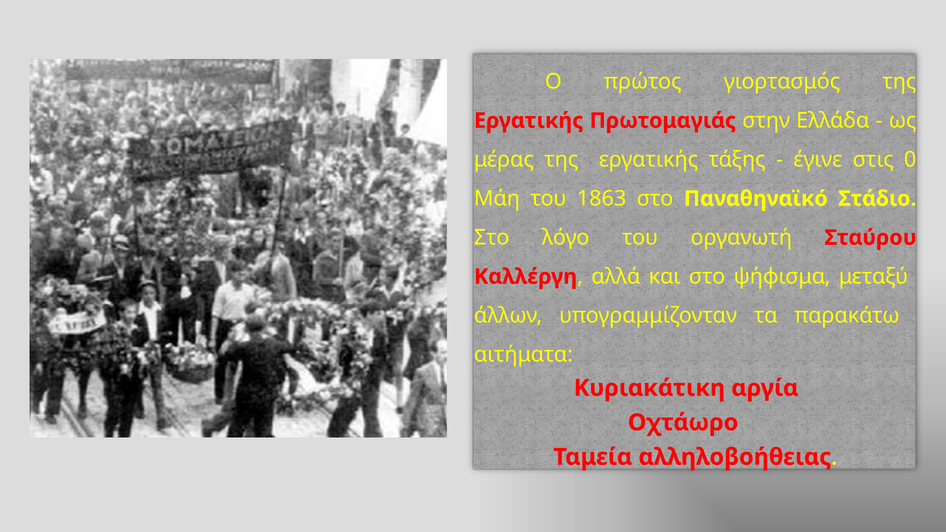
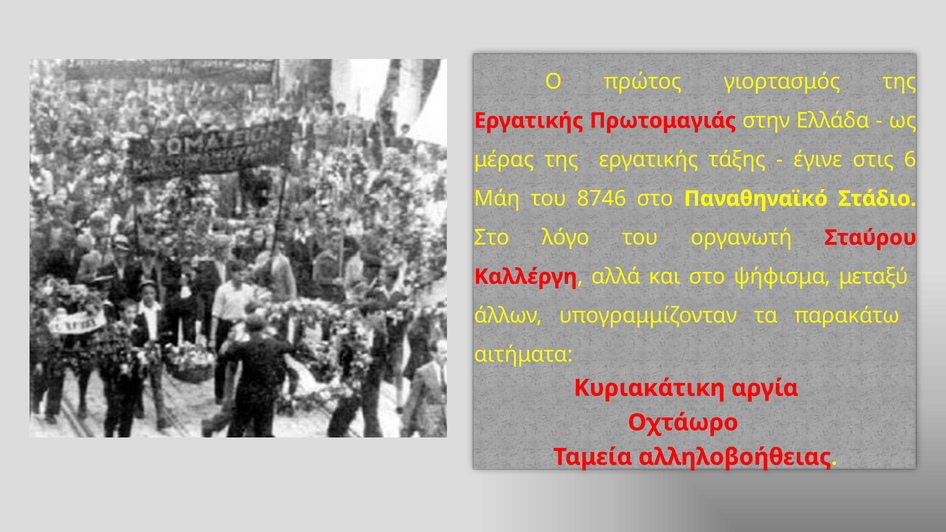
0: 0 -> 6 (910, 160)
1863: 1863 -> 8746 (602, 199)
